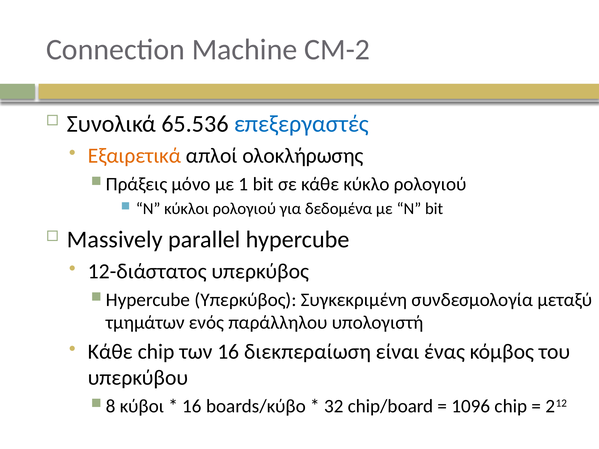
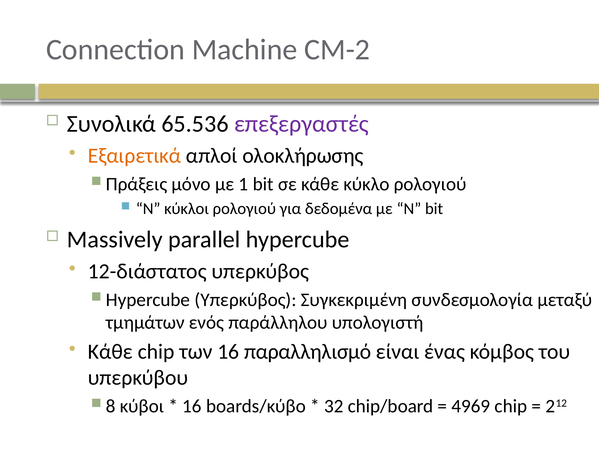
επεξεργαστές colour: blue -> purple (301, 124)
διεκπεραίωση: διεκπεραίωση -> παραλληλισμό (308, 352)
1096: 1096 -> 4969 (471, 406)
